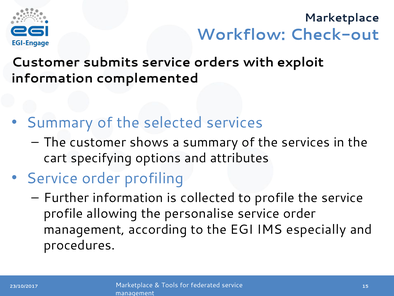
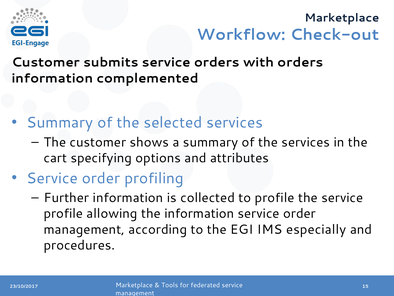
with exploit: exploit -> orders (300, 62)
the personalise: personalise -> information (199, 213)
